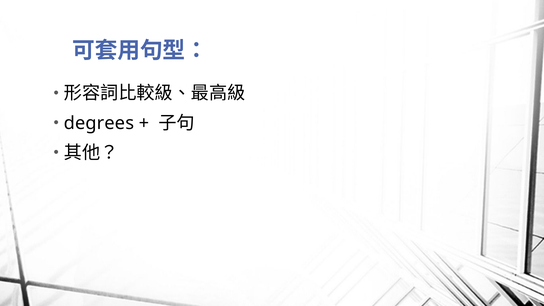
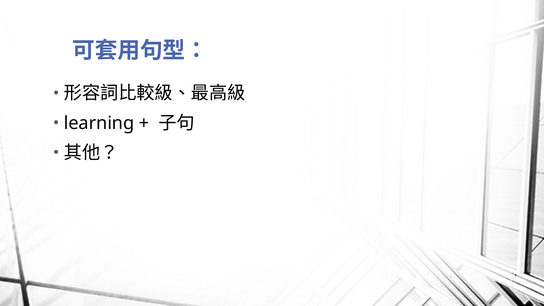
degrees: degrees -> learning (99, 123)
